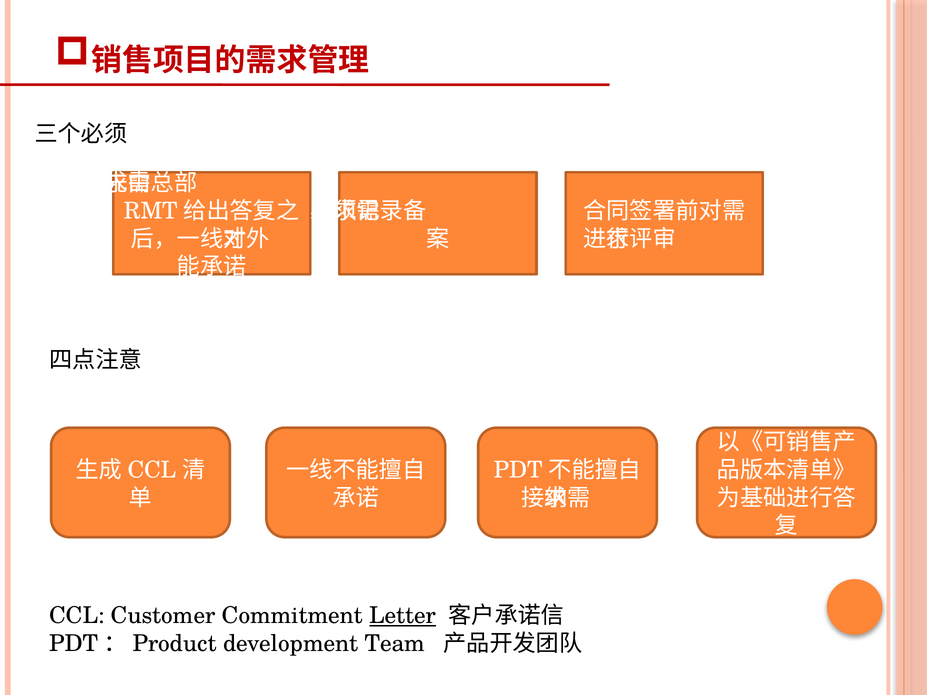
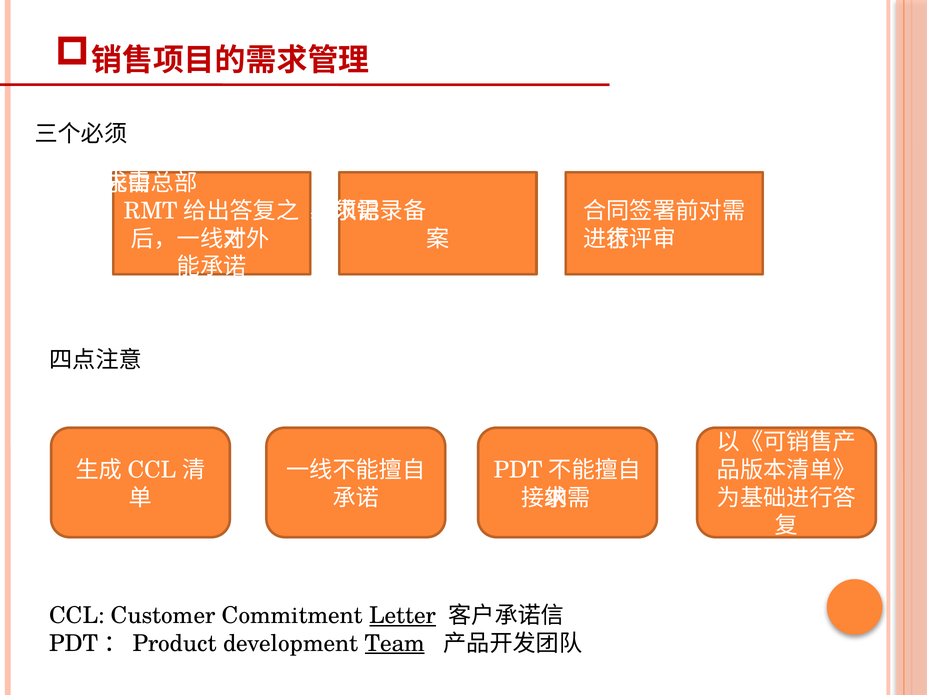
Team underline: none -> present (395, 644)
